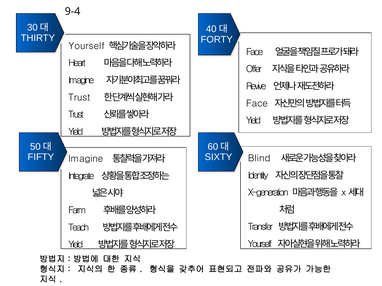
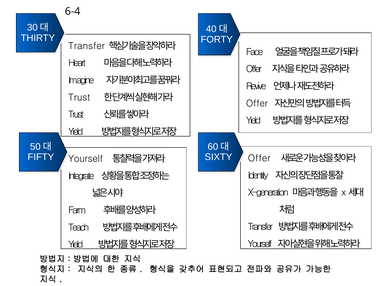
9-4: 9-4 -> 6-4 (73, 12)
Yourself: Yourself -> Transfer (87, 46)
Face: Face -> Offer (257, 104)
Blind: Blind -> Offer (259, 158)
Imagine: Imagine -> Yourself (86, 159)
